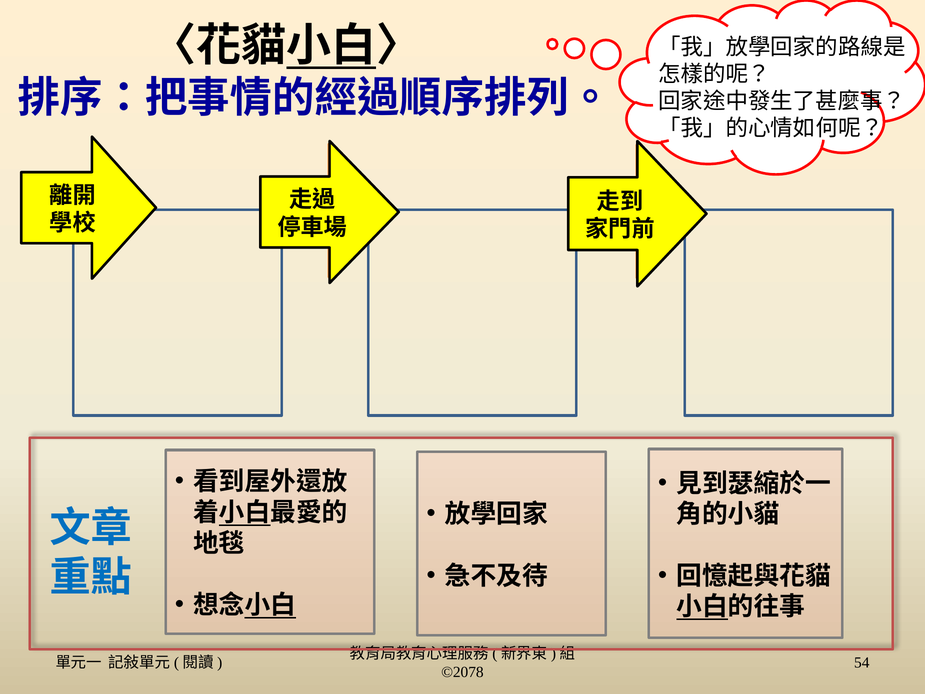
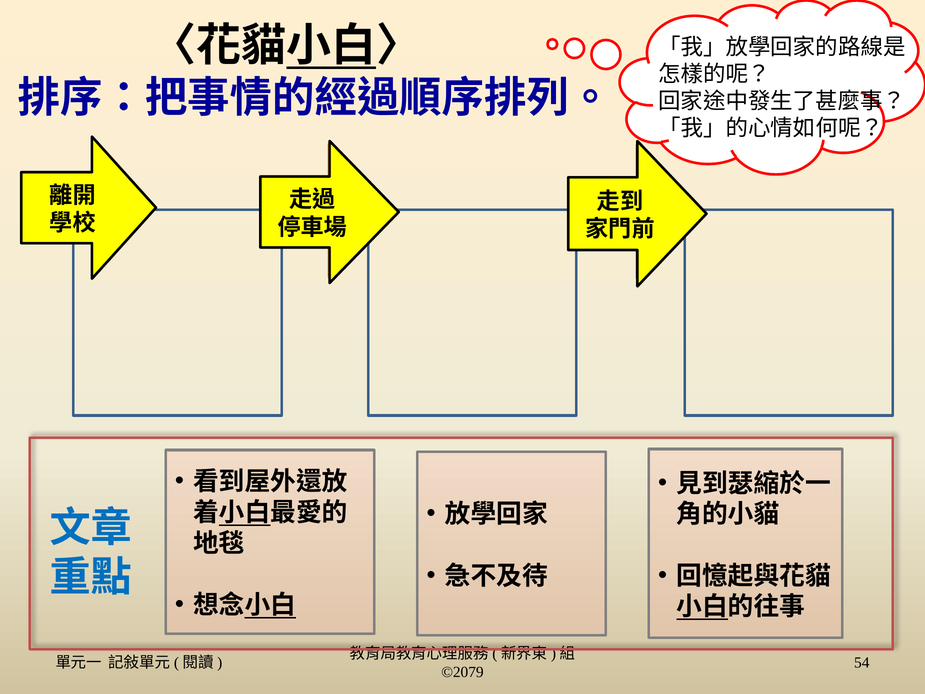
©2078: ©2078 -> ©2079 (462, 672)
